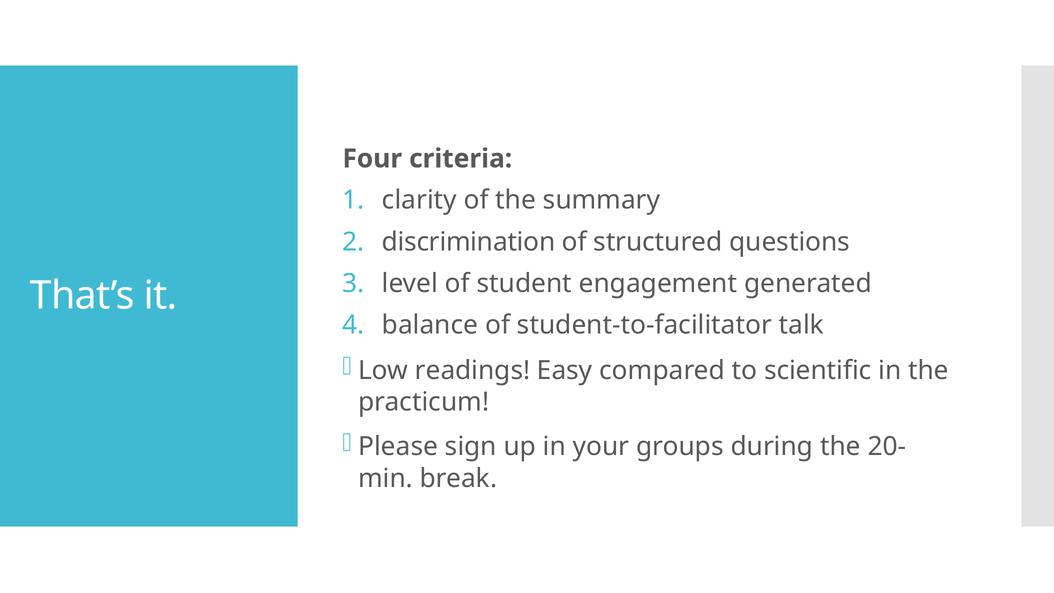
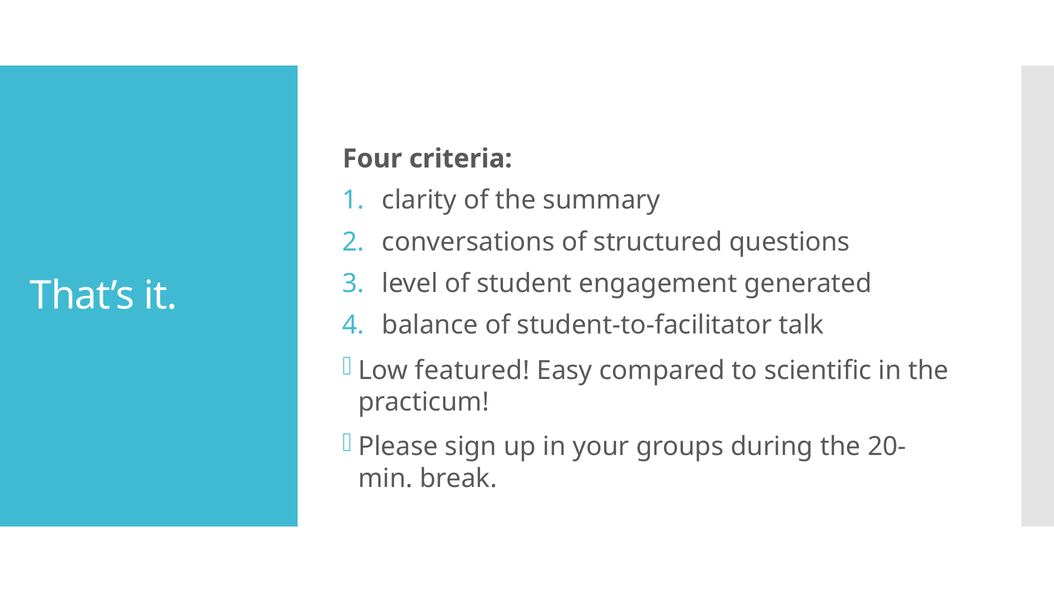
discrimination: discrimination -> conversations (468, 242)
readings: readings -> featured (472, 370)
